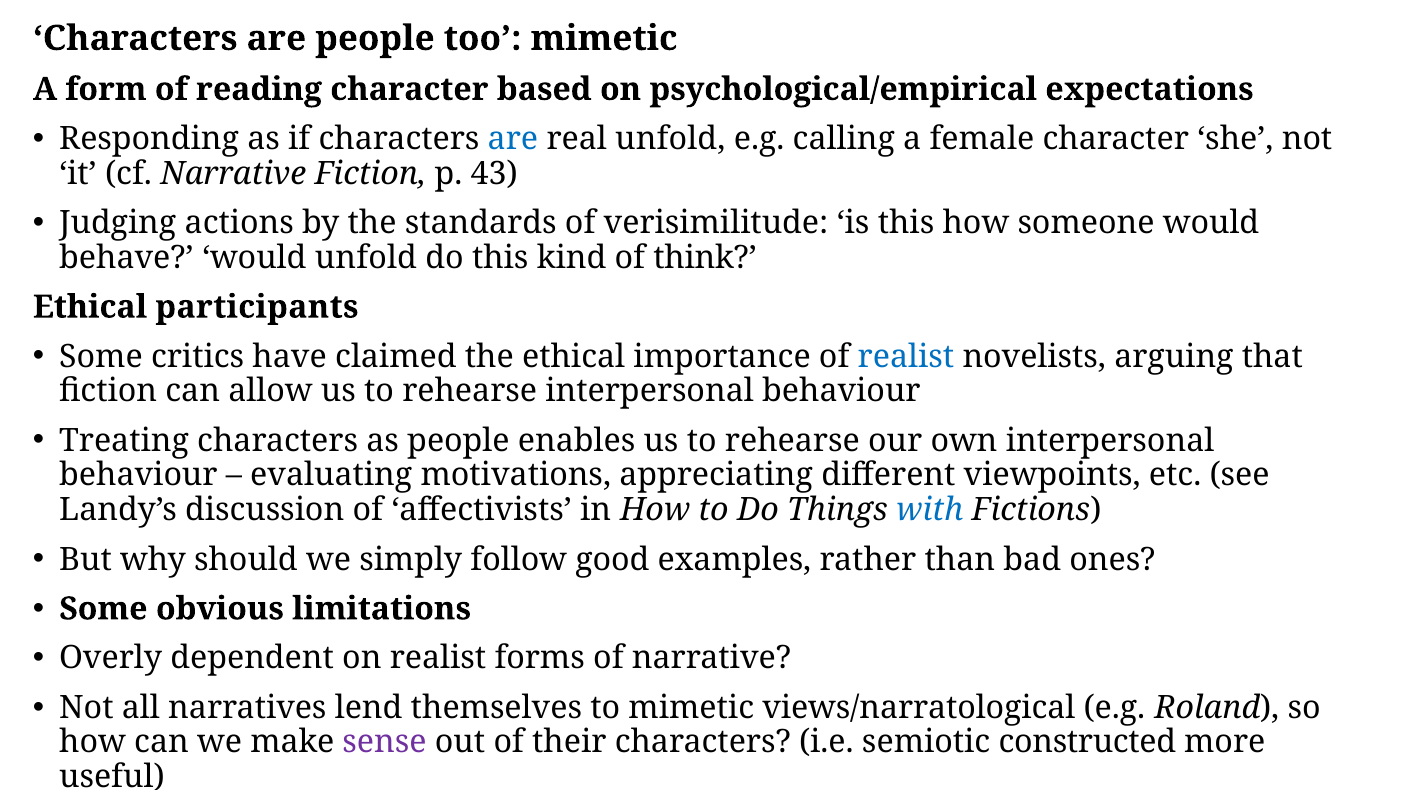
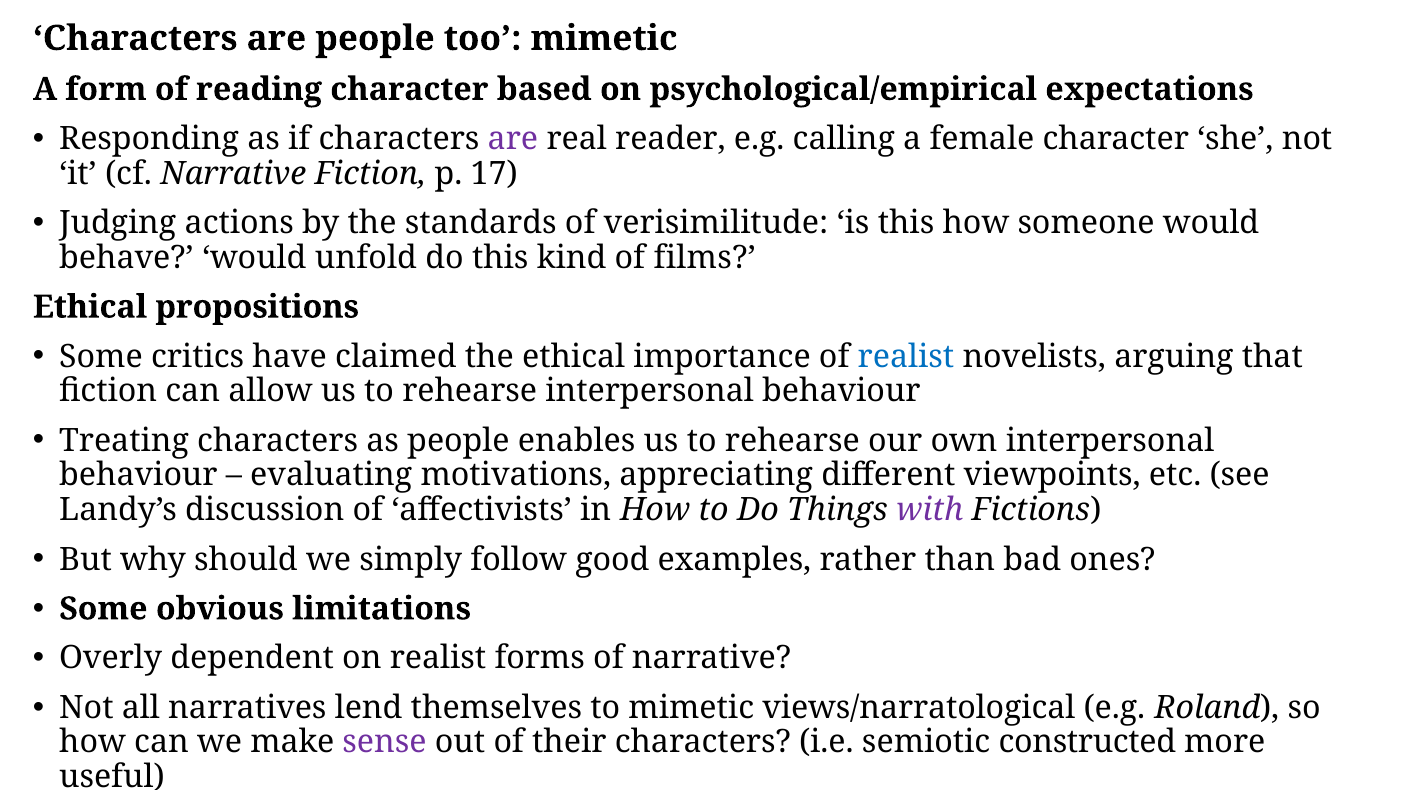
are colour: blue -> purple (513, 139)
real unfold: unfold -> reader (670, 139)
43: 43 -> 17 (494, 174)
think: think -> films (705, 258)
participants: participants -> propositions (257, 307)
with colour: blue -> purple (930, 510)
